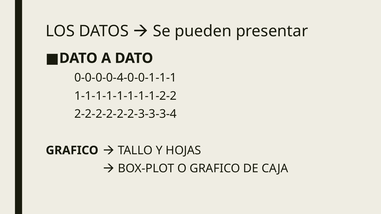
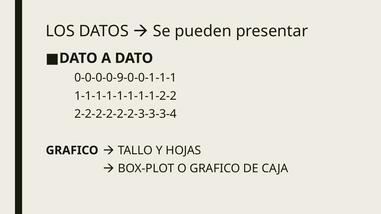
0-0-0-0-4-0-0-1-1-1: 0-0-0-0-4-0-0-1-1-1 -> 0-0-0-0-9-0-0-1-1-1 (126, 78)
